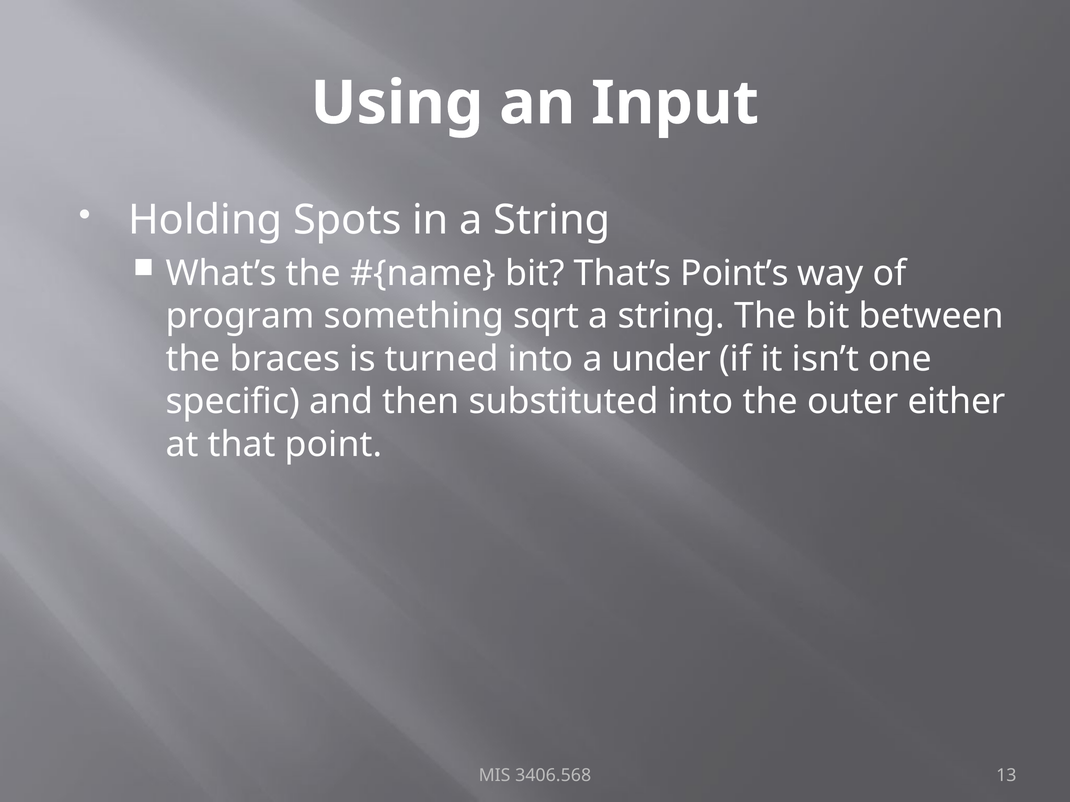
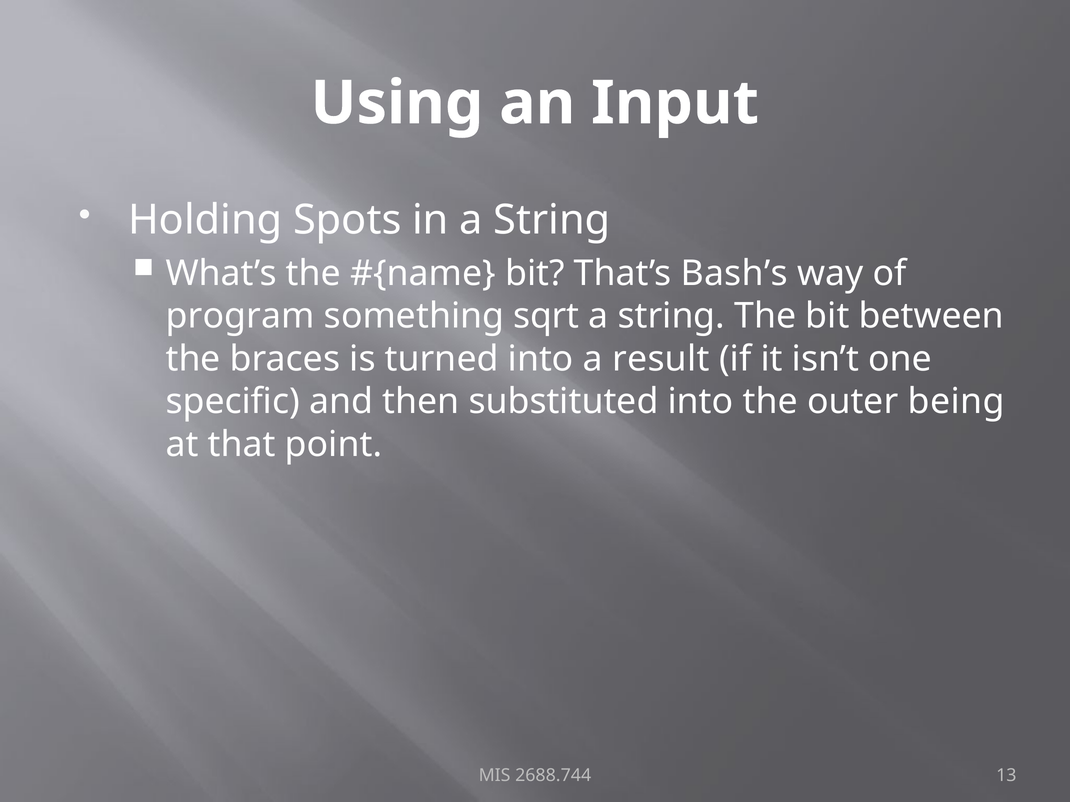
Point’s: Point’s -> Bash’s (734, 274)
under: under -> result (661, 359)
either: either -> being (956, 402)
3406.568: 3406.568 -> 2688.744 (553, 776)
